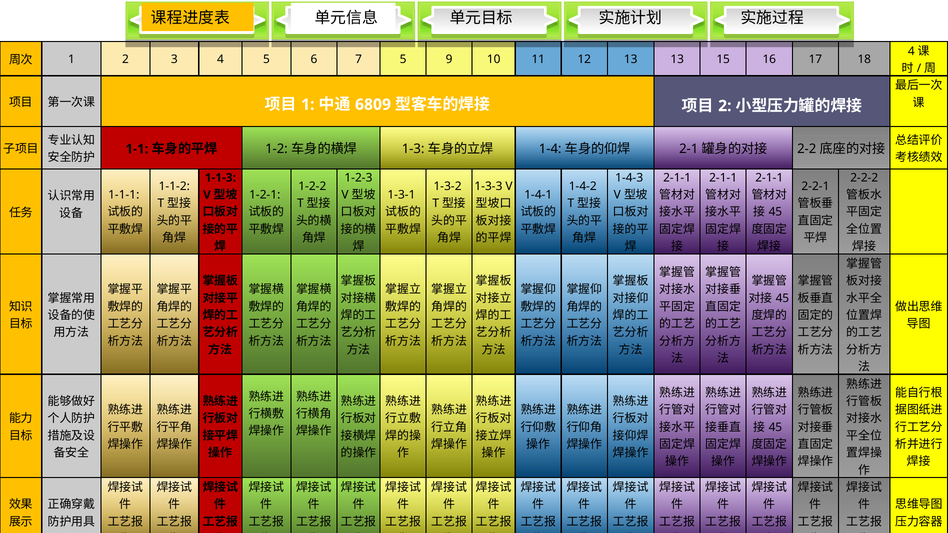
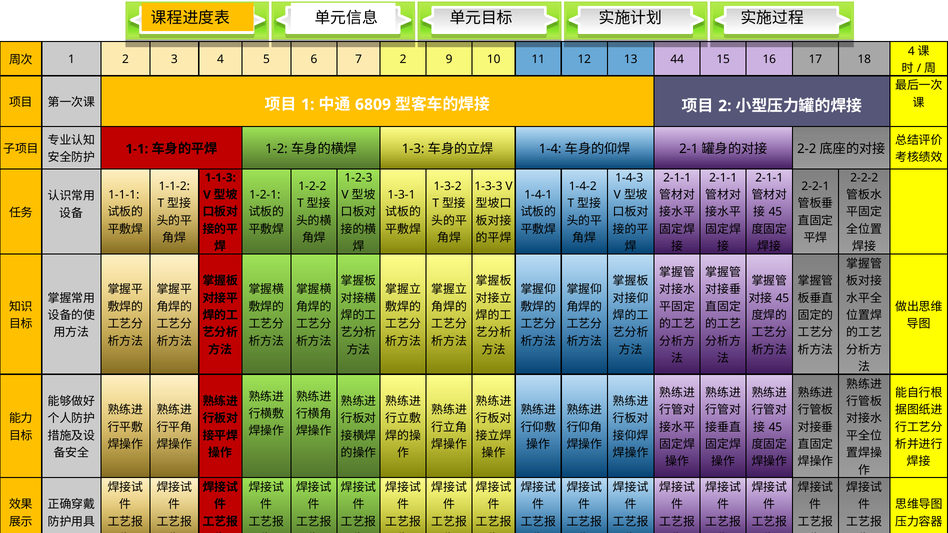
7 5: 5 -> 2 (403, 59)
13 13: 13 -> 44 (677, 59)
